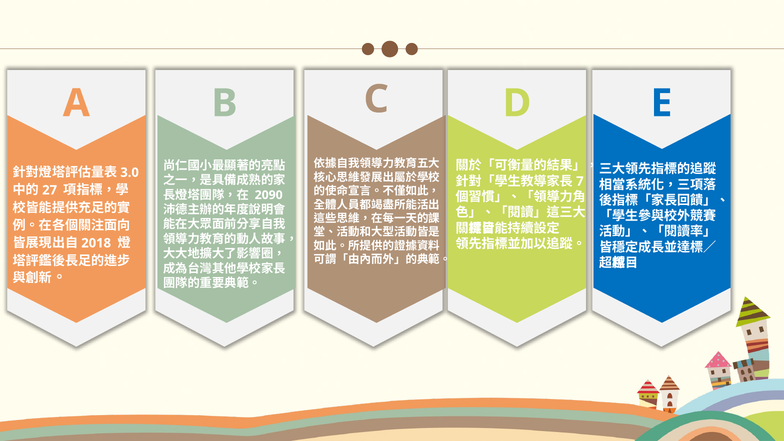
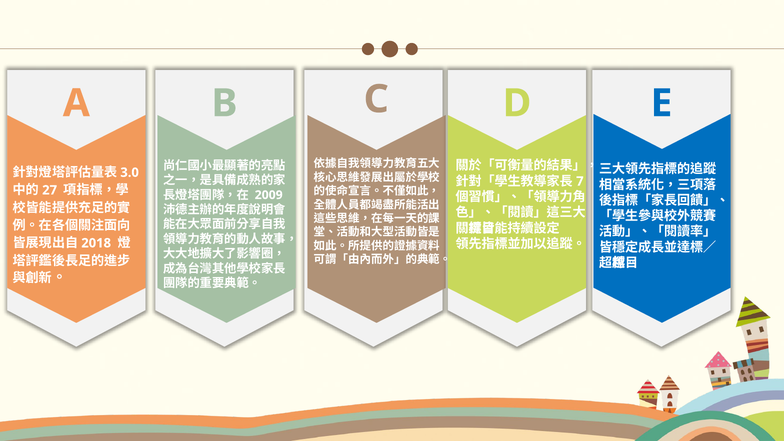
2090: 2090 -> 2009 (269, 195)
